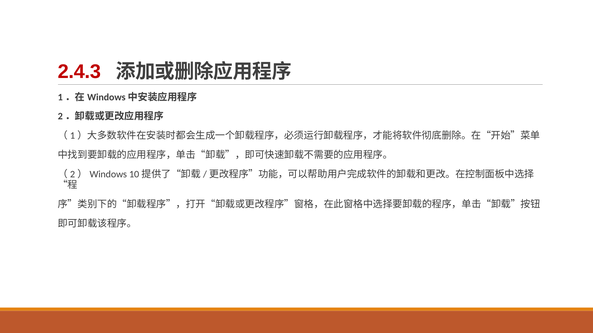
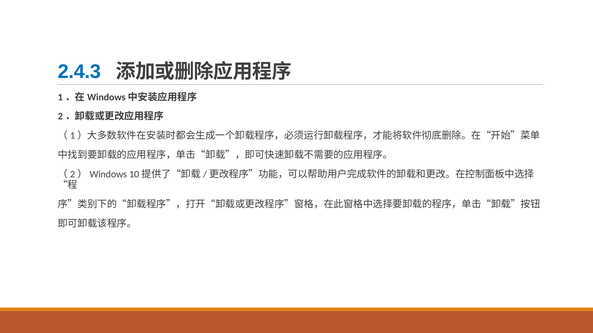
2.4.3 colour: red -> blue (79, 72)
